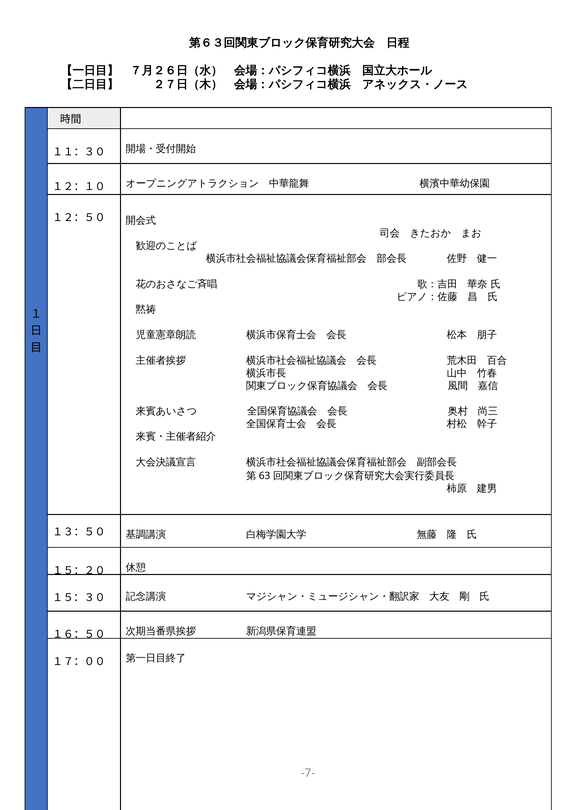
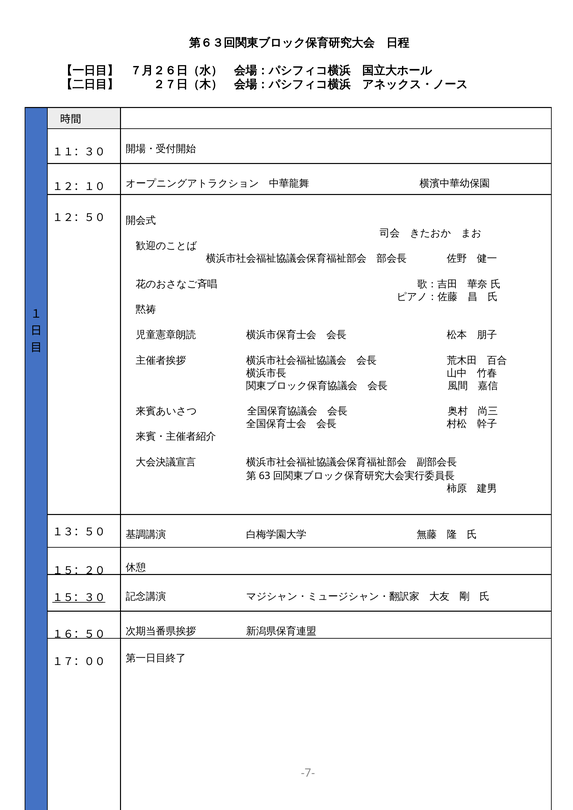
１５：３０ underline: none -> present (79, 598)
